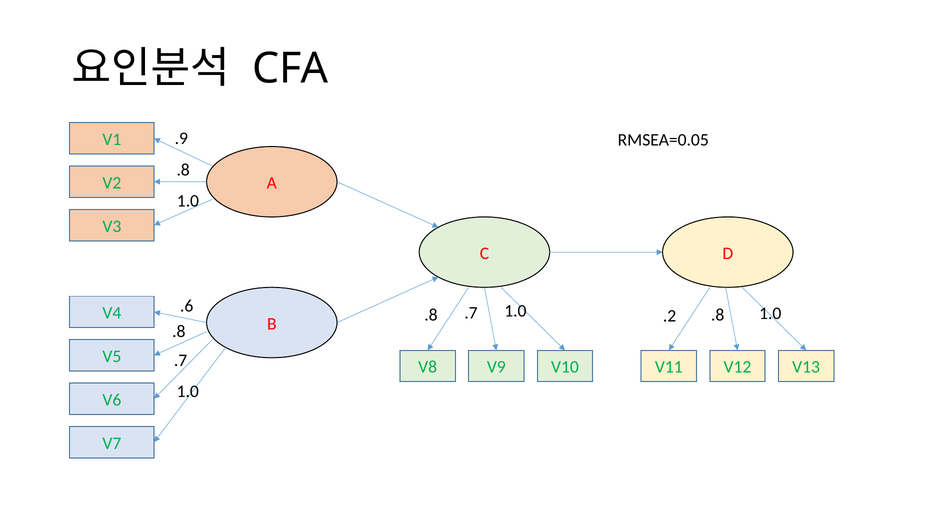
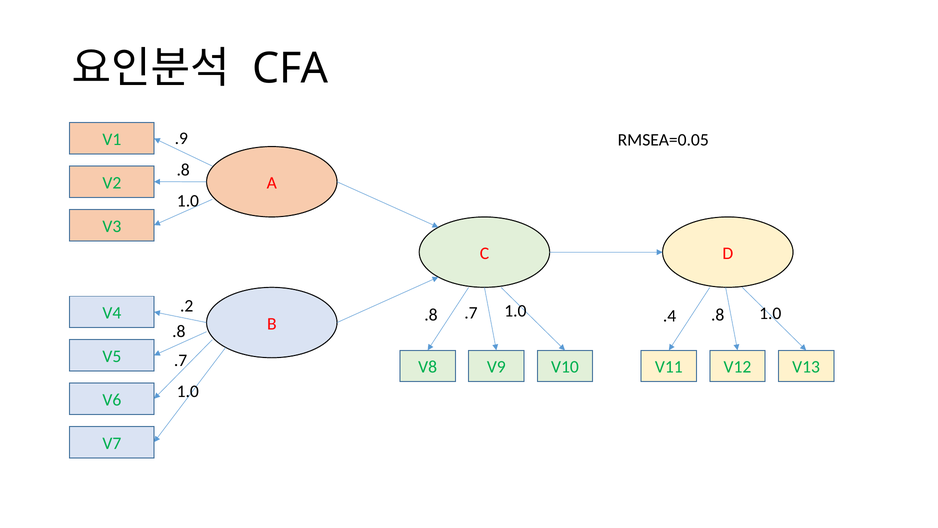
.6: .6 -> .2 (187, 306)
.2: .2 -> .4 (670, 315)
